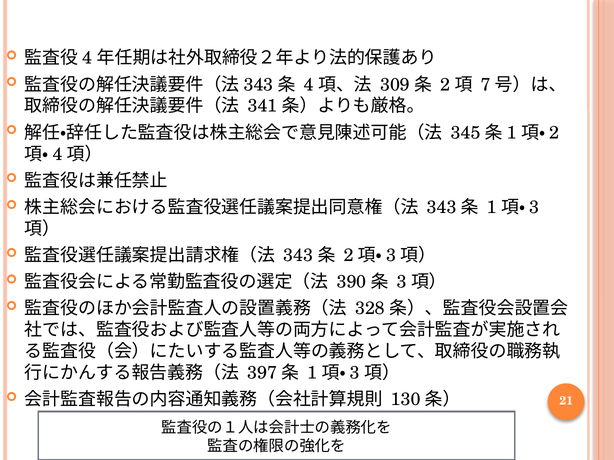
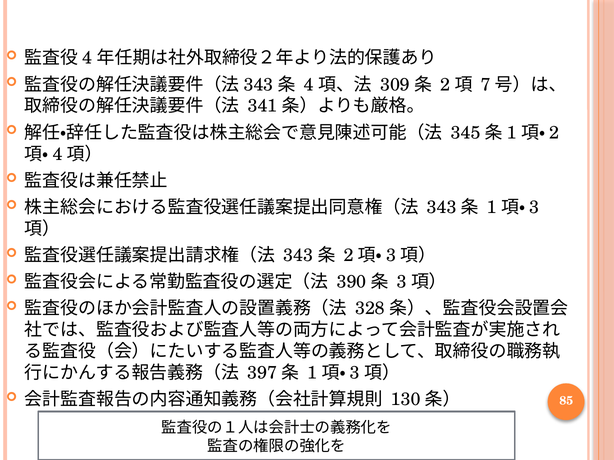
21: 21 -> 85 (566, 401)
